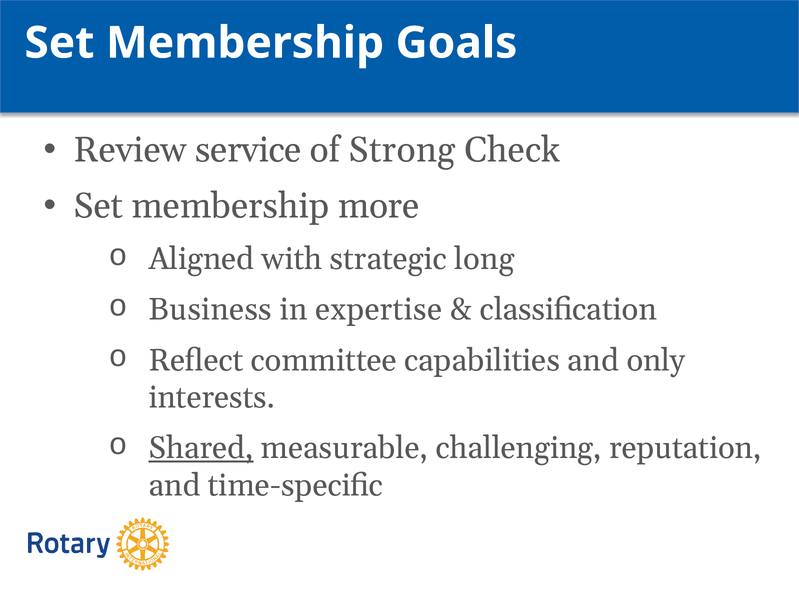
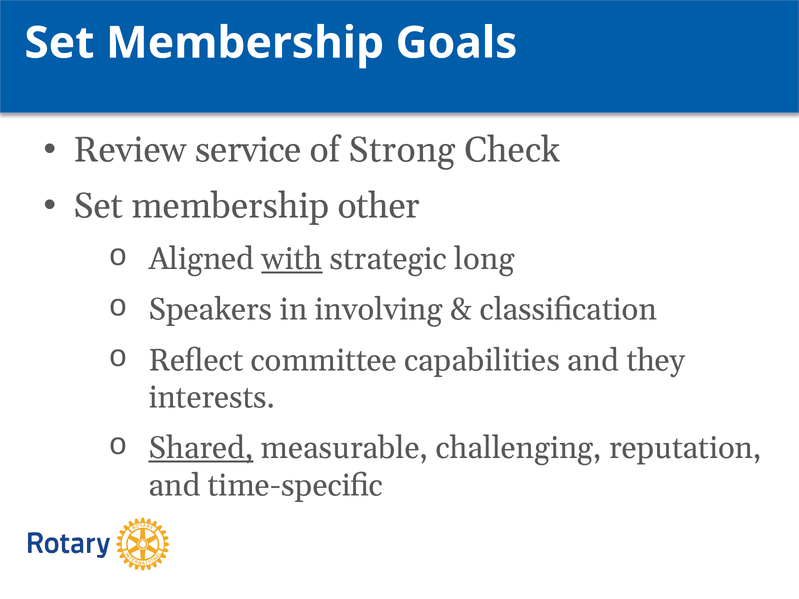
more: more -> other (379, 206)
with underline: none -> present (292, 259)
Business: Business -> Speakers (211, 310)
expertise: expertise -> involving (379, 310)
only: only -> they (656, 360)
